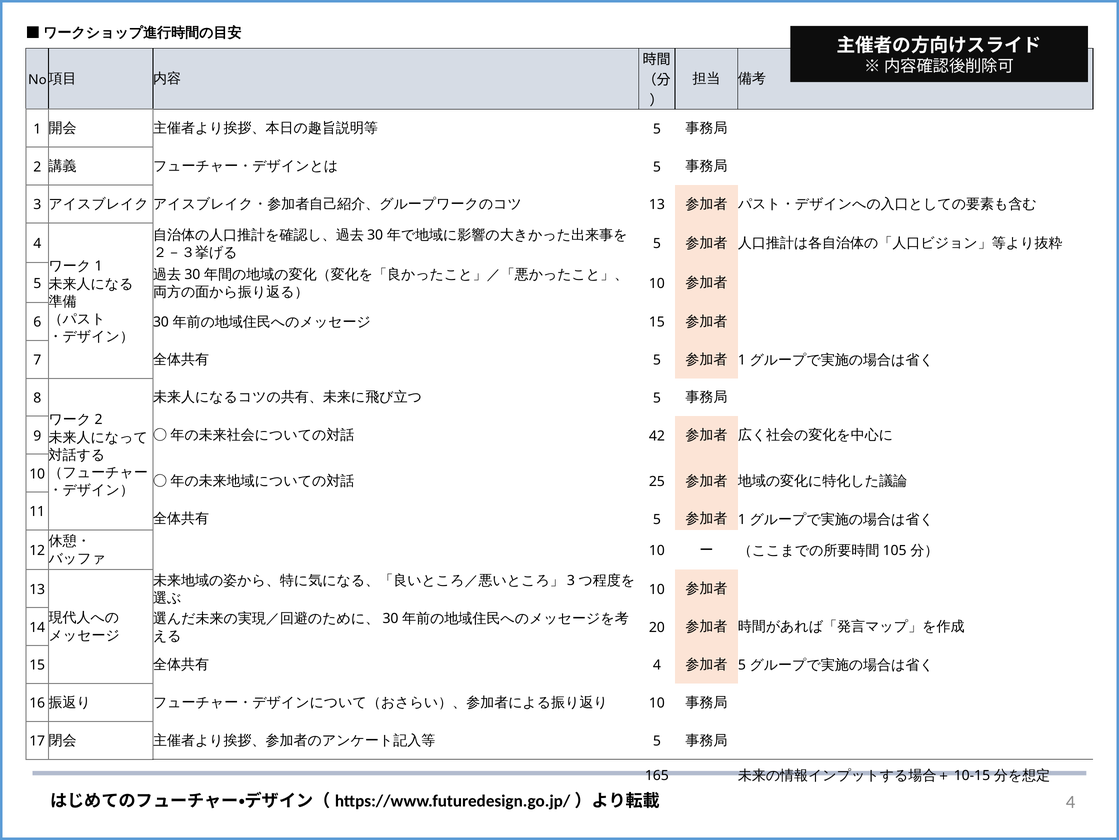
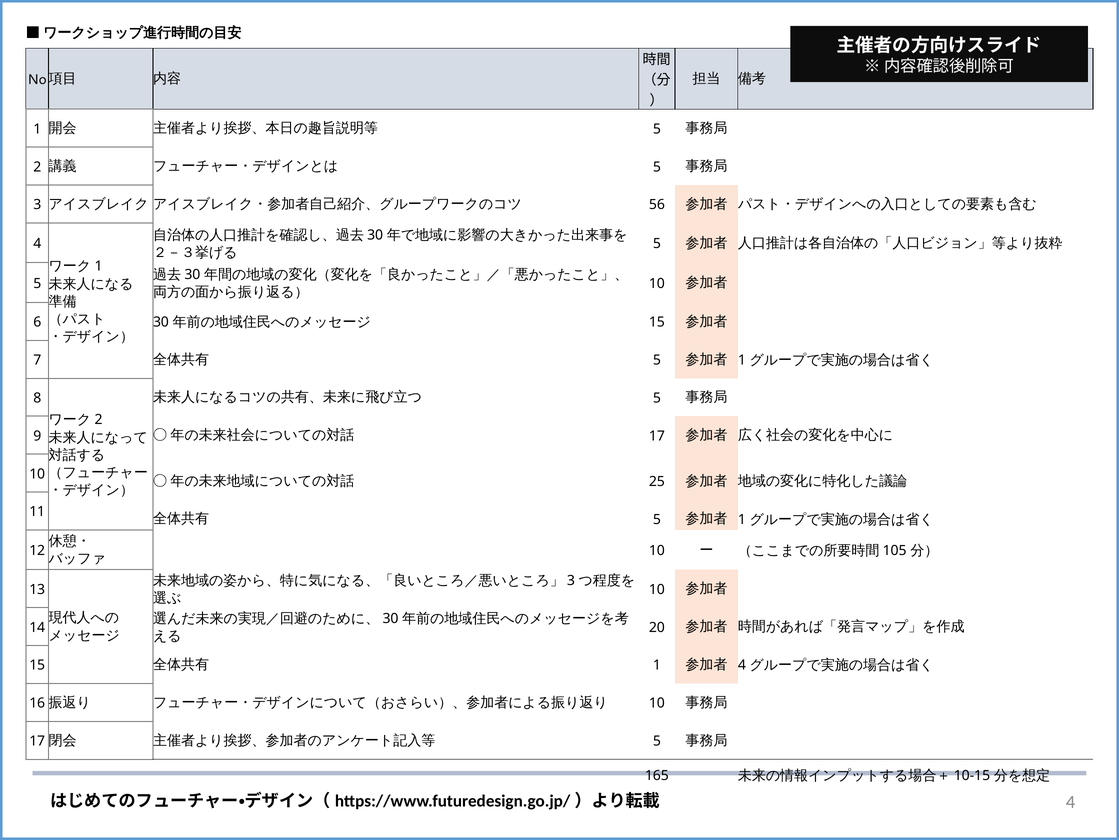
13: 13 -> 56 (657, 205)
42: 42 -> 17 (657, 436)
4: 4 -> 1 (657, 665)
5: 5 -> 4 (742, 665)
